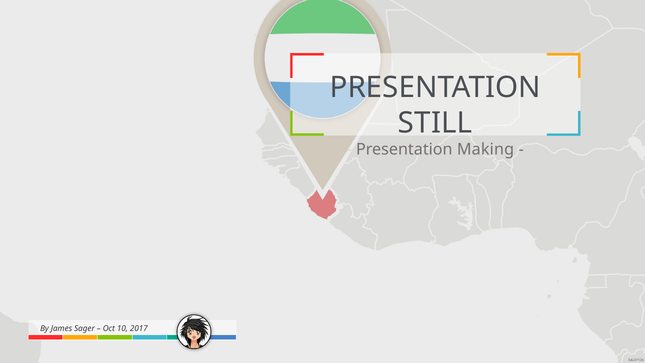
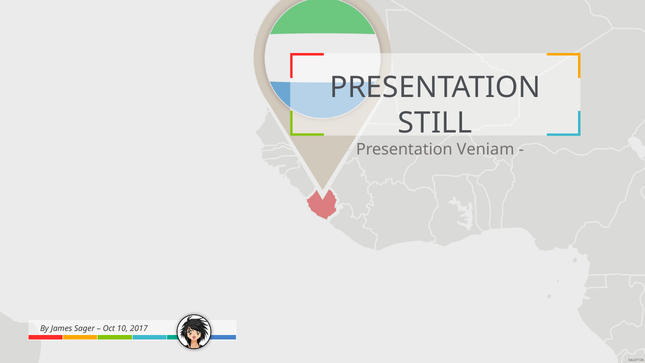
Making: Making -> Veniam (486, 149)
